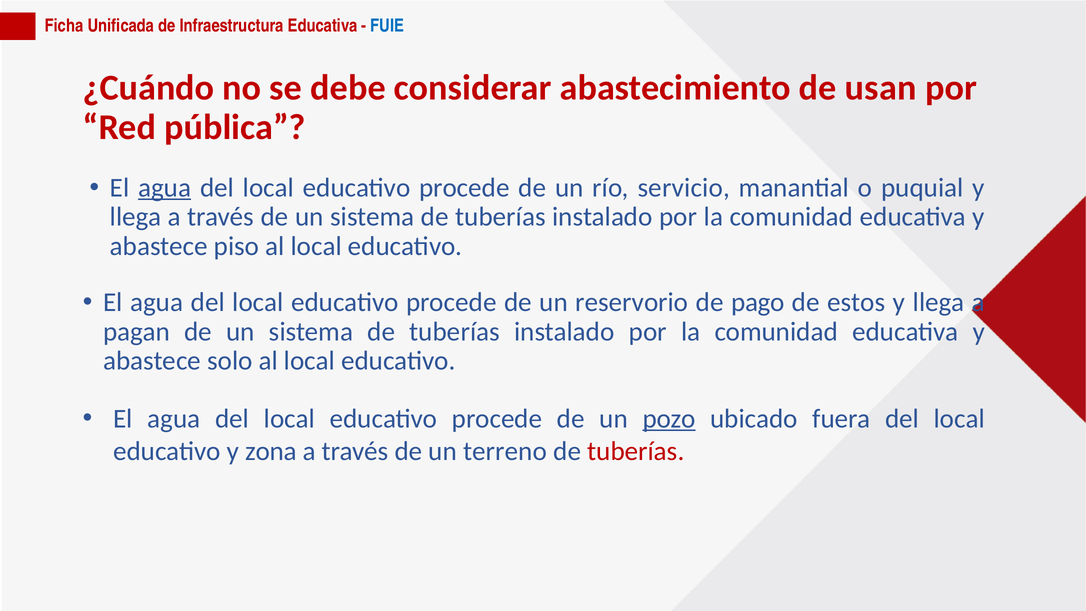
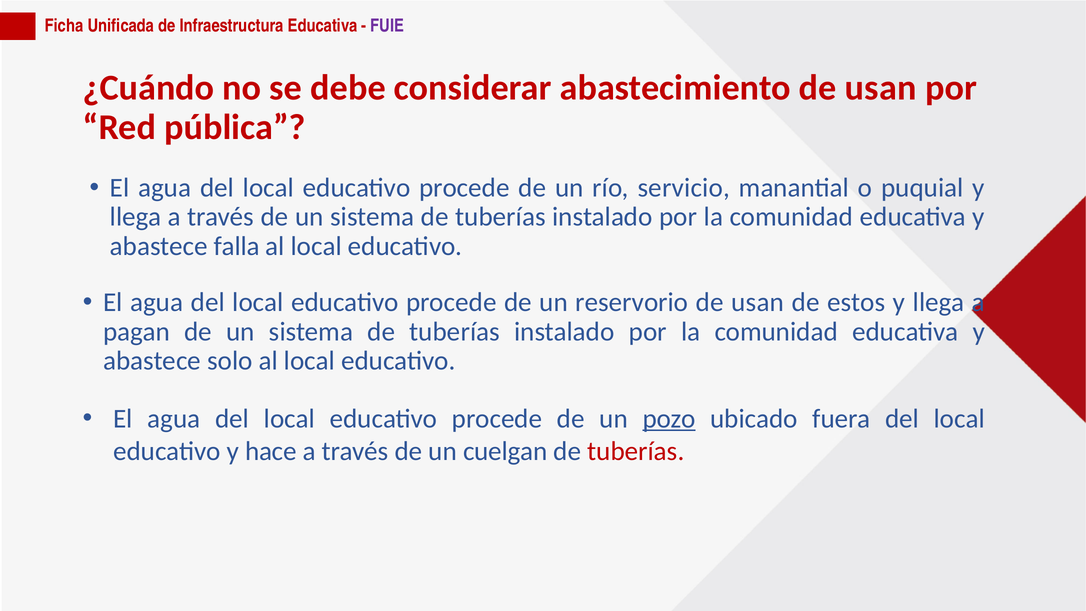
FUIE colour: blue -> purple (387, 26)
agua underline: present -> none (165, 188)
piso: piso -> falla (237, 246)
reservorio de pago: pago -> usan (758, 302)
zona: zona -> hace (271, 451)
terreno: terreno -> cuelgan (505, 451)
